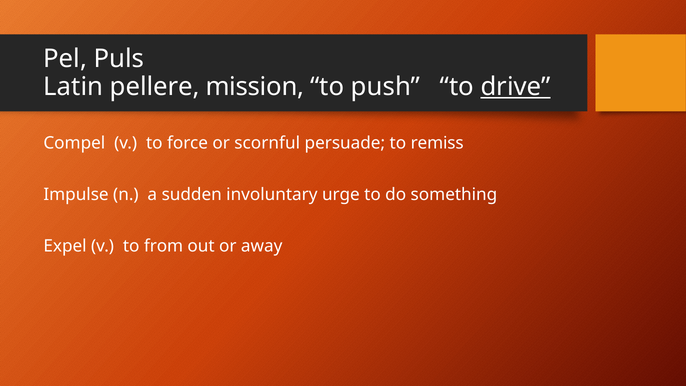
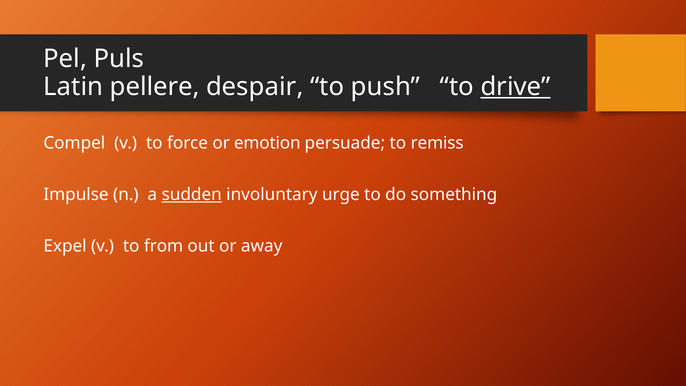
mission: mission -> despair (255, 87)
scornful: scornful -> emotion (267, 143)
sudden underline: none -> present (192, 195)
